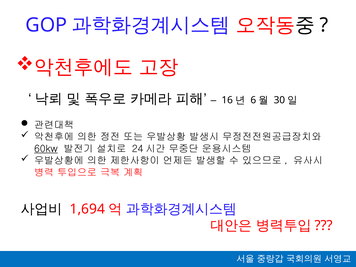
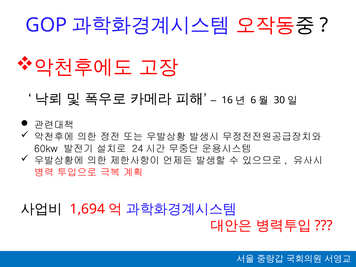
60kw underline: present -> none (46, 149)
